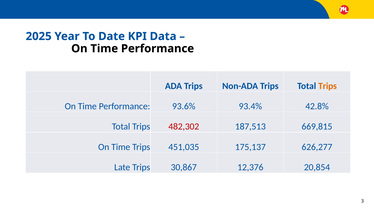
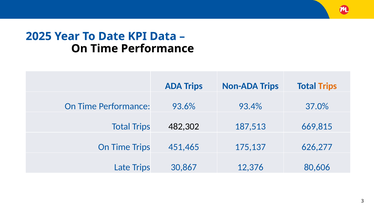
42.8%: 42.8% -> 37.0% (317, 106)
482,302 colour: red -> black (184, 126)
451,035: 451,035 -> 451,465 (184, 146)
20,854: 20,854 -> 80,606 (317, 167)
